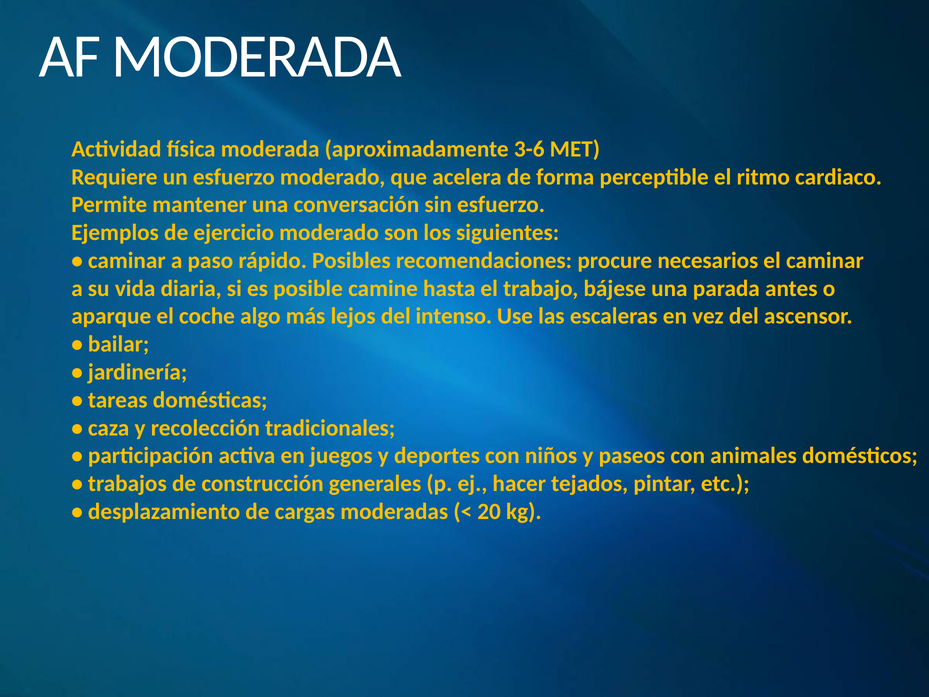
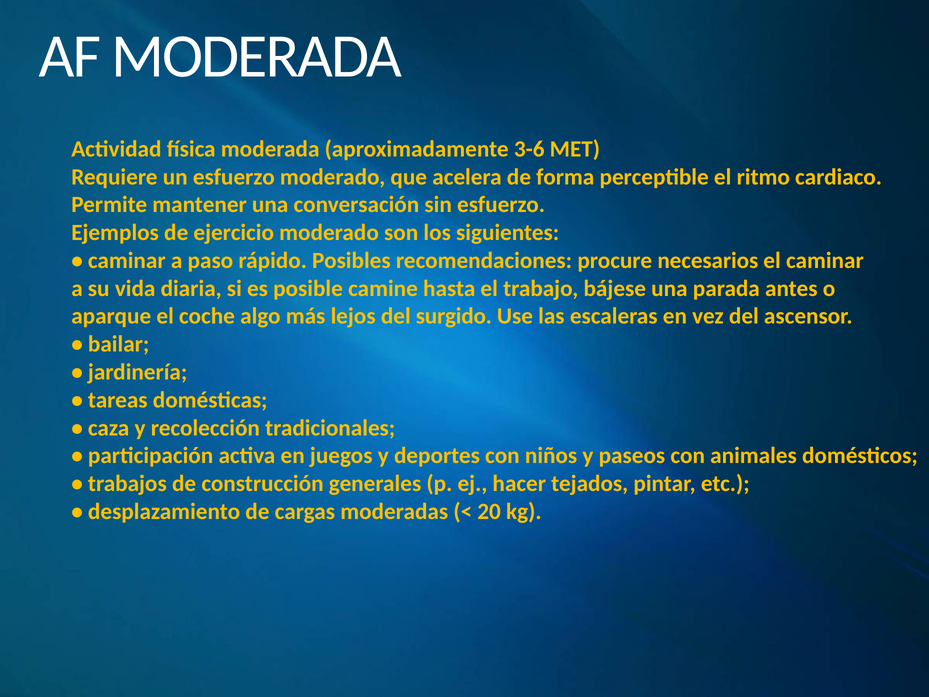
intenso: intenso -> surgido (454, 316)
